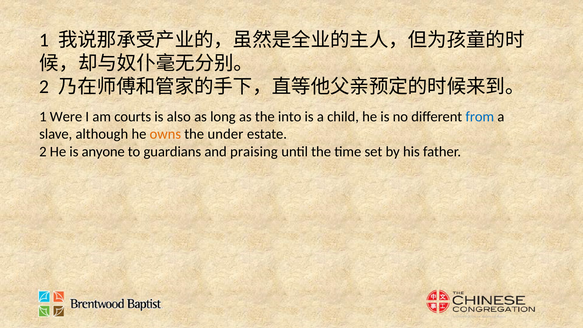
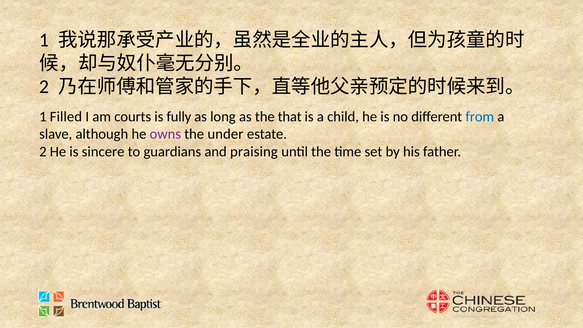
Were: Were -> Filled (66, 117)
also: also -> fully (179, 117)
into: into -> that (290, 117)
owns colour: orange -> purple (165, 134)
anyone: anyone -> sincere (103, 152)
